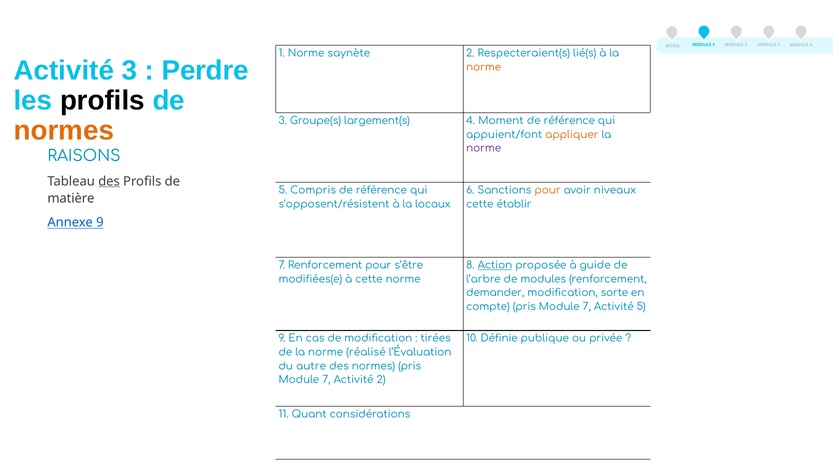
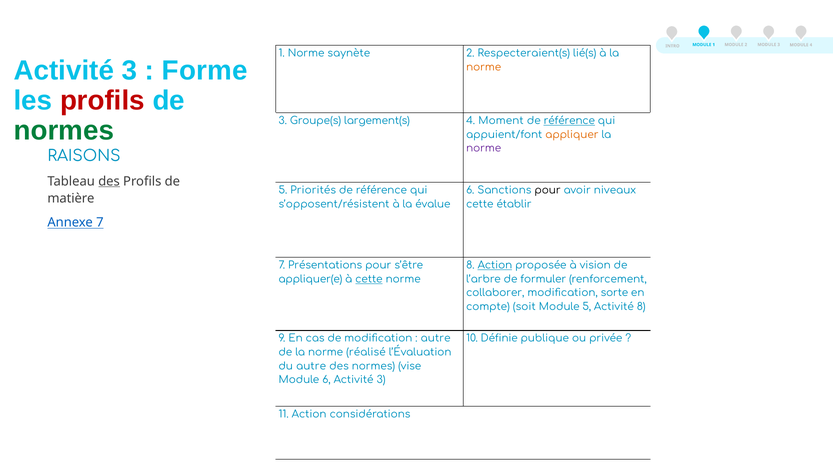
Perdre: Perdre -> Forme (205, 71)
profils colour: black -> red (102, 101)
référence underline: none -> present (569, 121)
normes colour: orange -> green (64, 131)
Compris: Compris -> Priorités (313, 191)
pour colour: orange -> black (548, 191)
locaux: locaux -> évalue (433, 204)
Annexe 9: 9 -> 7 (100, 223)
7 Renforcement: Renforcement -> Présentations (325, 266)
guide: guide -> vision (595, 266)
modifiées(e: modifiées(e -> appliquer(e (310, 279)
cette underline: none -> present (369, 279)
modules: modules -> formuler (543, 279)
demander: demander -> collaborer (495, 293)
compte pris: pris -> soit (524, 307)
7: 7 -> 5 (587, 307)
Activité 5: 5 -> 8 (641, 307)
tirées: tirées -> autre (436, 339)
normes pris: pris -> vise (410, 367)
7: 7 -> 6 (326, 381)
2: 2 -> 3 (381, 381)
11 Quant: Quant -> Action (309, 415)
